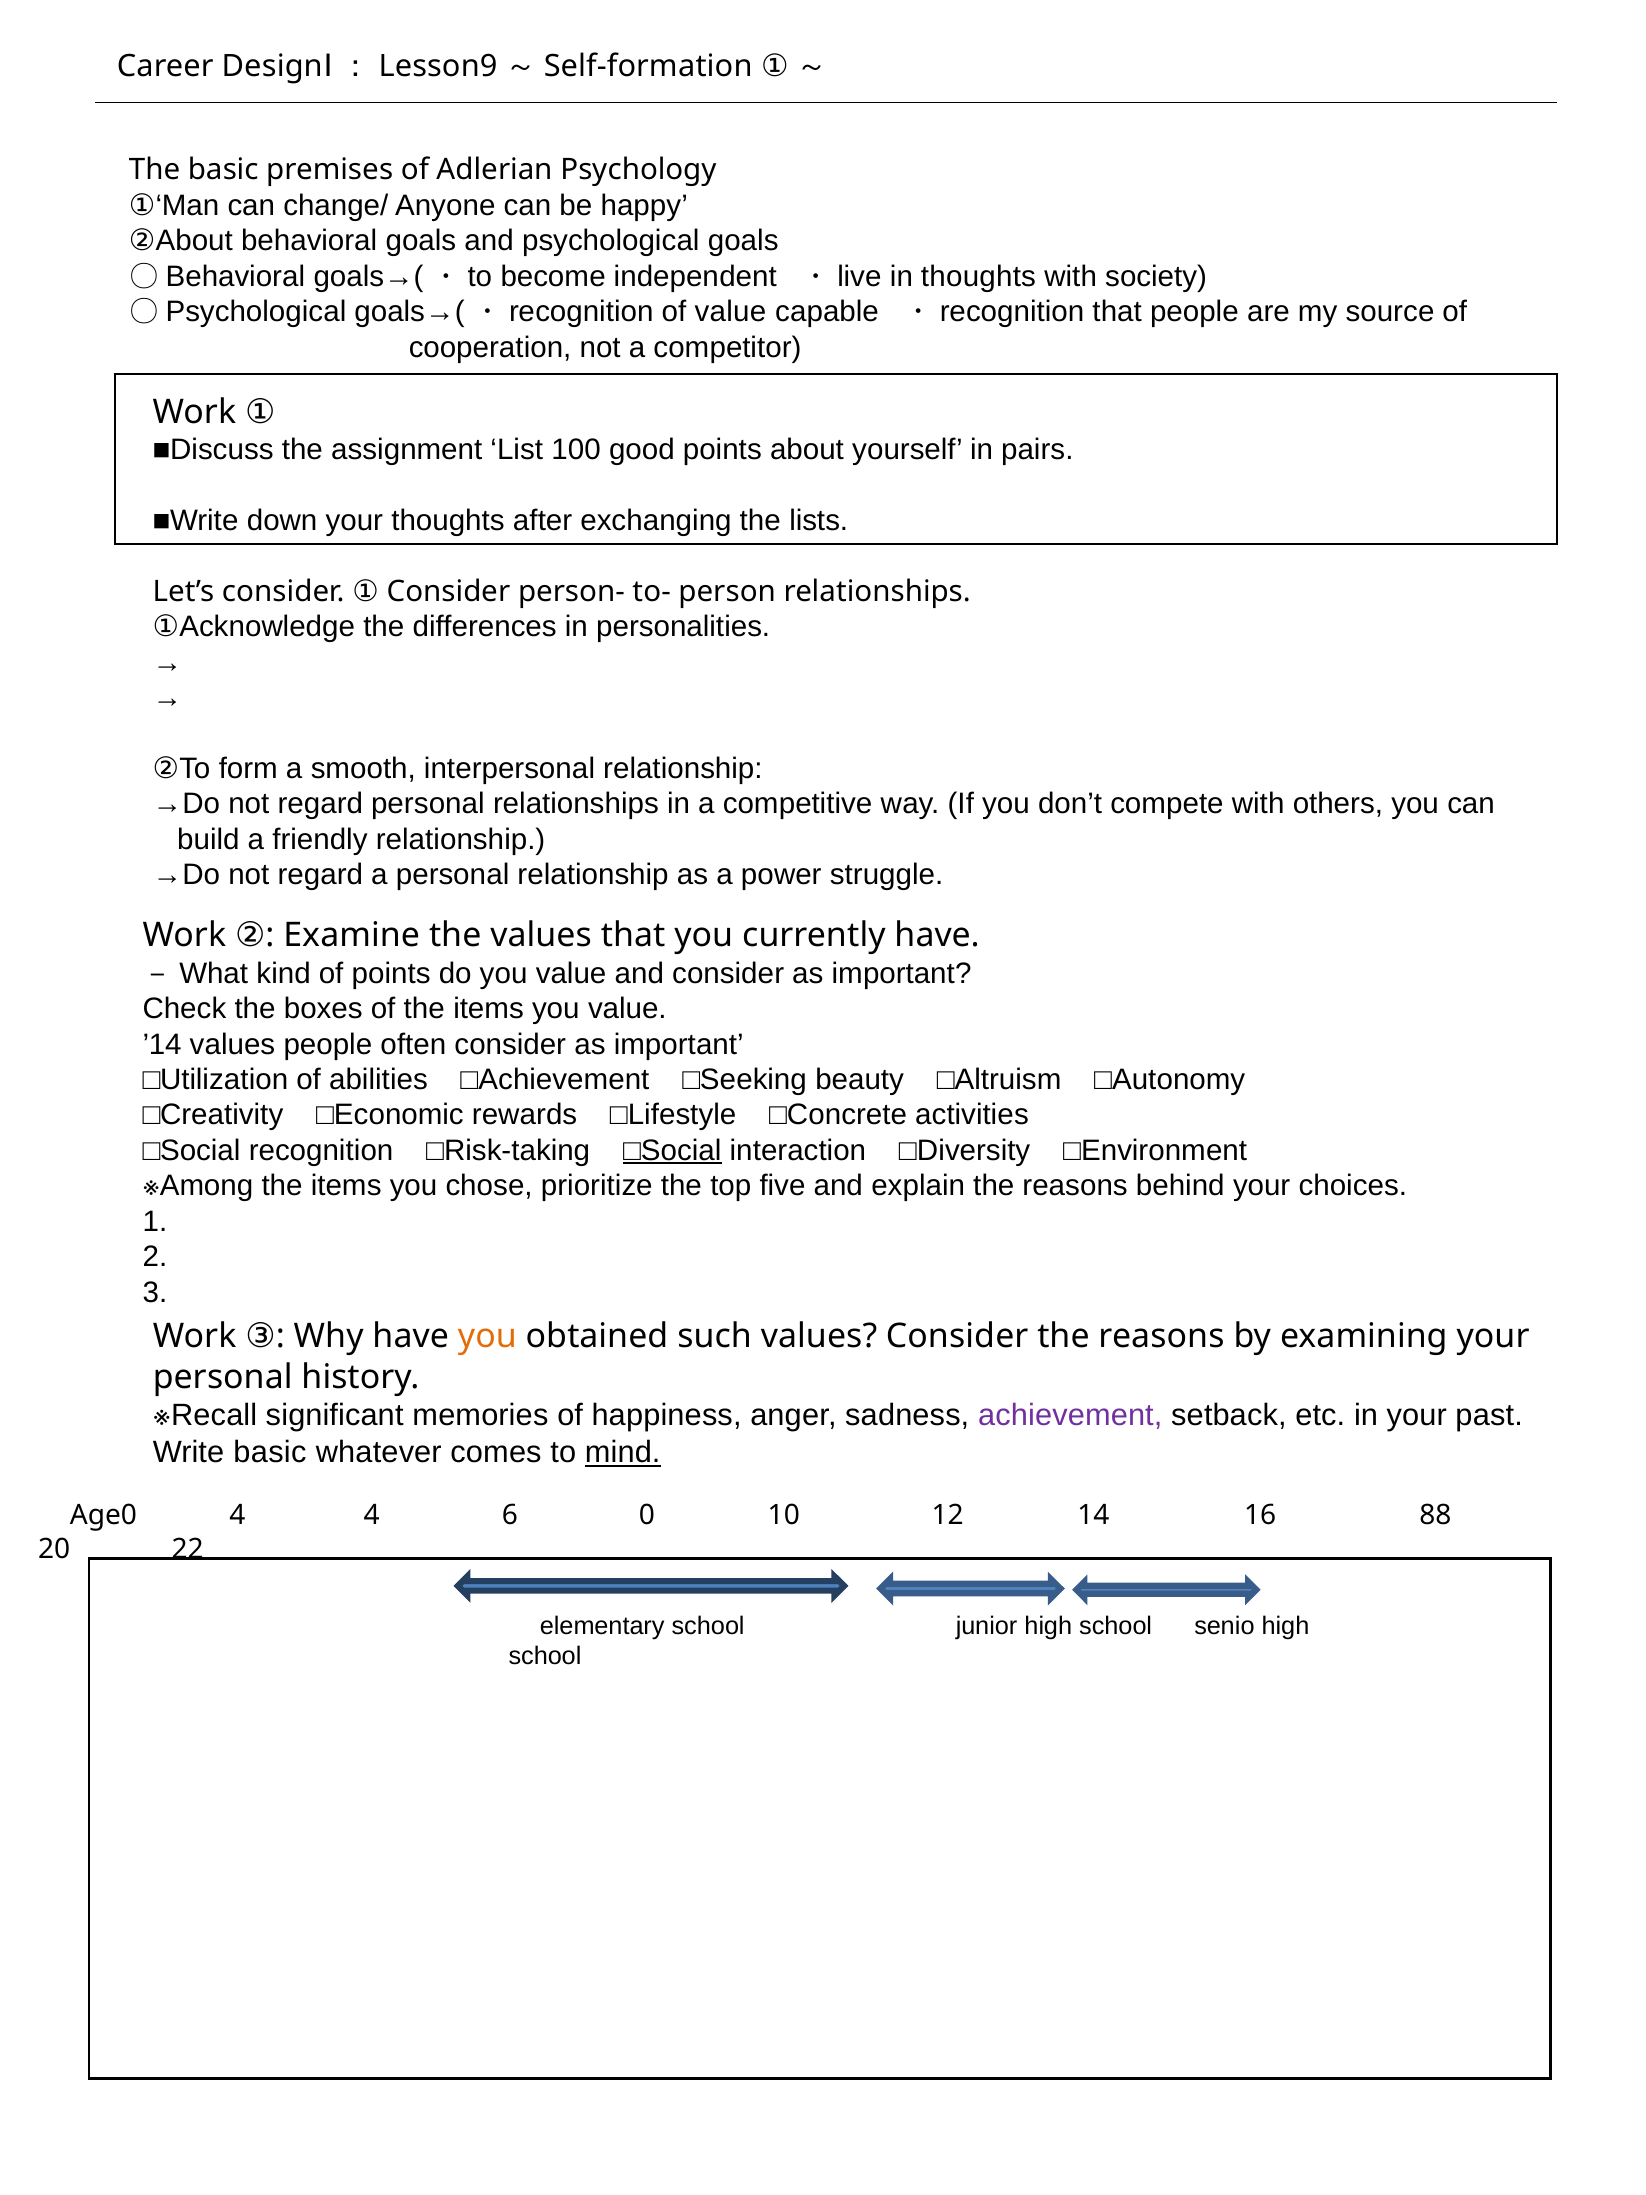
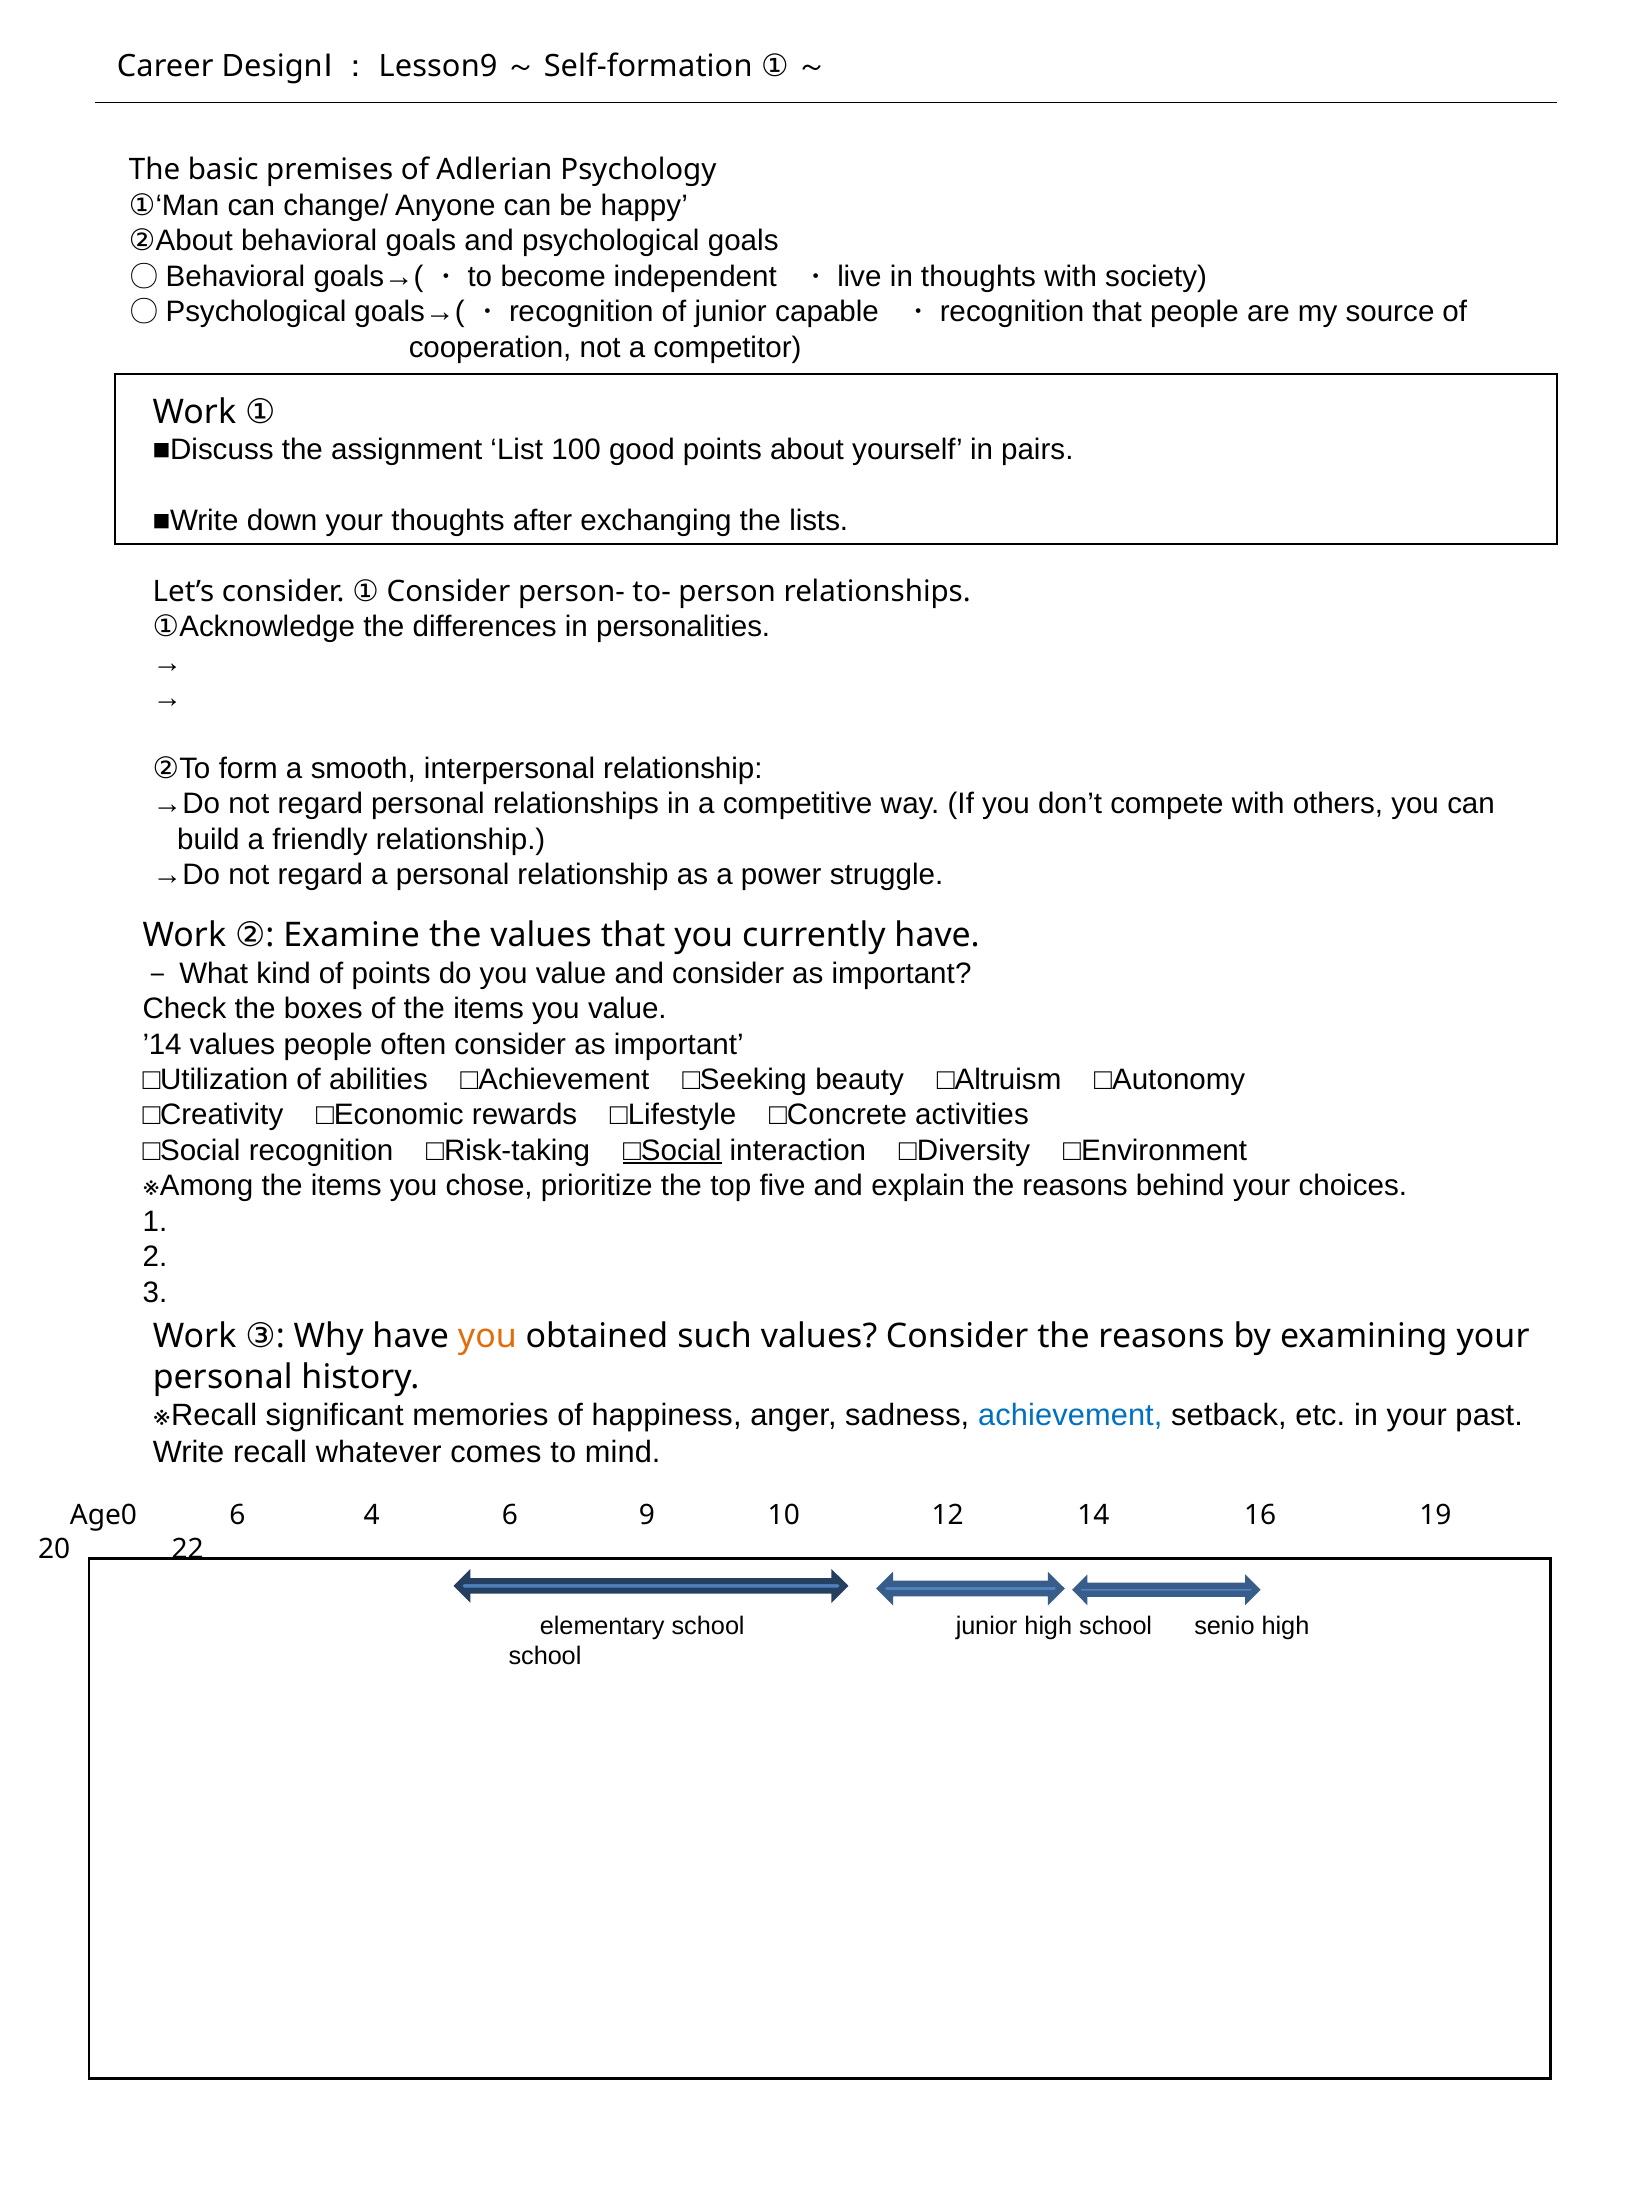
of value: value -> junior (731, 312)
achievement colour: purple -> blue (1070, 1415)
Write basic: basic -> recall (270, 1453)
mind underline: present -> none (623, 1453)
Age0 4: 4 -> 6 (237, 1515)
0: 0 -> 9 (647, 1515)
88: 88 -> 19 (1435, 1515)
